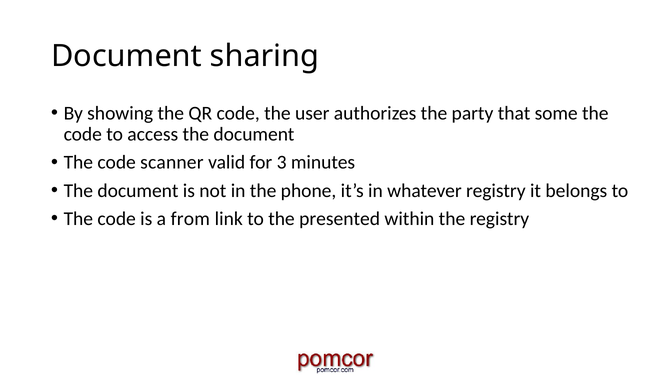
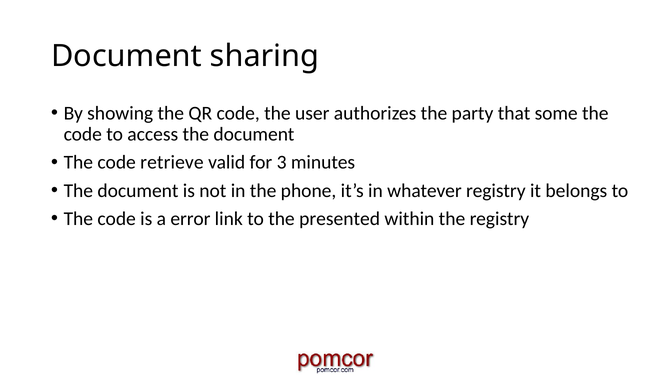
scanner: scanner -> retrieve (172, 162)
from: from -> error (190, 219)
